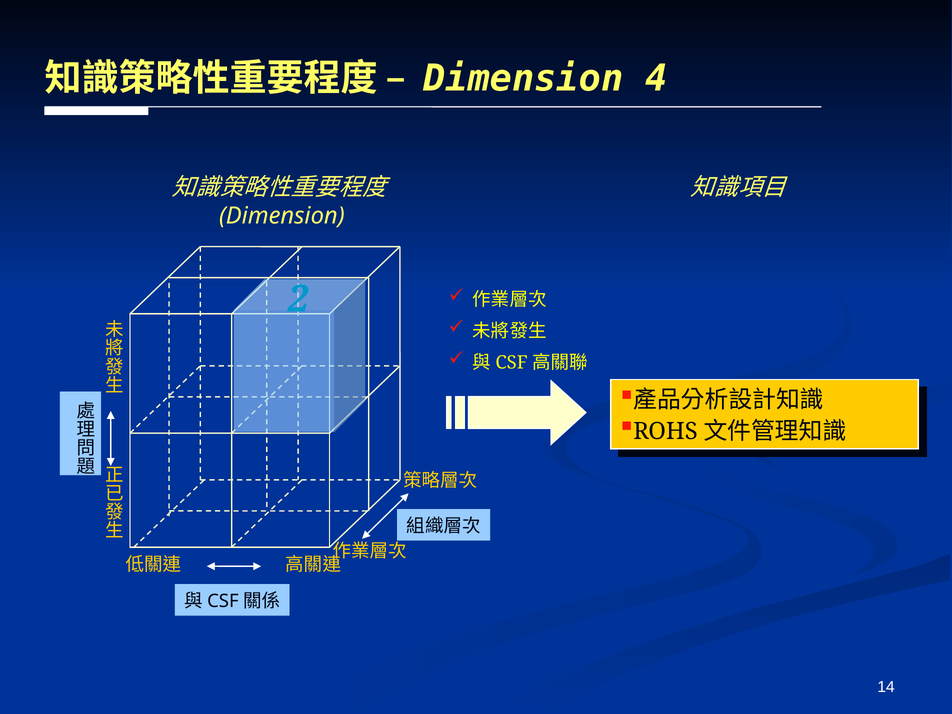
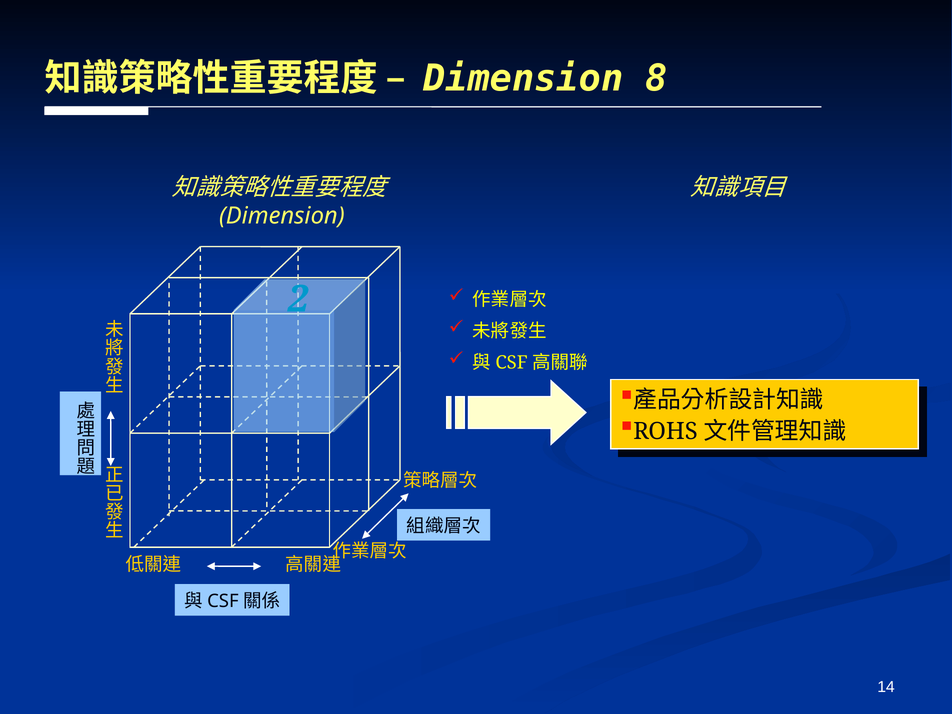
4: 4 -> 8 (657, 78)
